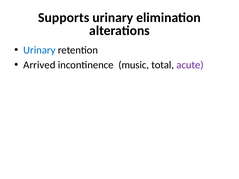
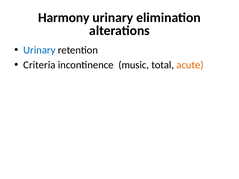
Supports: Supports -> Harmony (64, 18)
Arrived: Arrived -> Criteria (39, 65)
acute colour: purple -> orange (190, 65)
